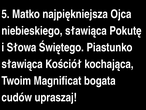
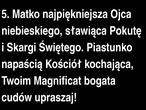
Słowa: Słowa -> Skargi (22, 47)
sławiąca: sławiąca -> napaścią (22, 64)
